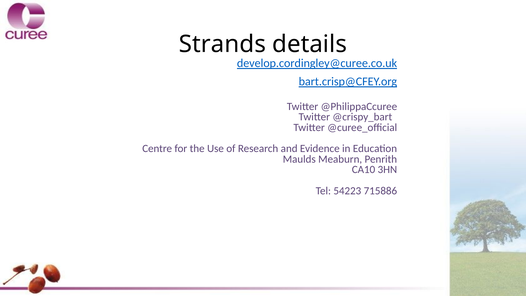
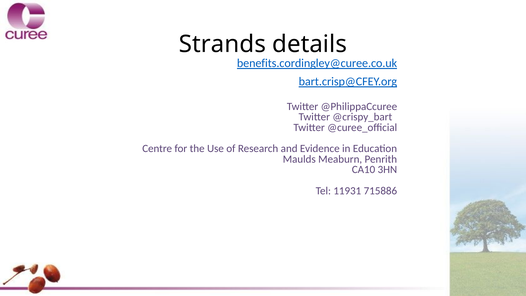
develop.cordingley@curee.co.uk: develop.cordingley@curee.co.uk -> benefits.cordingley@curee.co.uk (317, 63)
54223: 54223 -> 11931 (347, 191)
